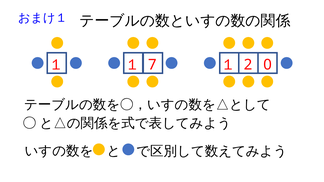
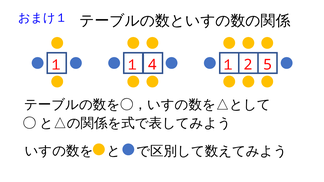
7: 7 -> 4 (152, 65)
0: 0 -> 5 (267, 65)
